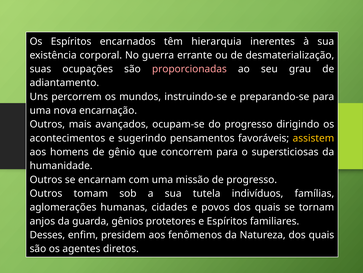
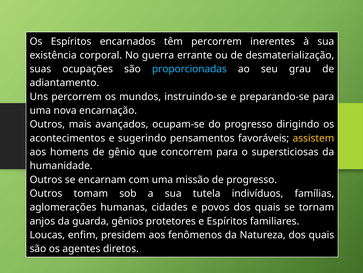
têm hierarquia: hierarquia -> percorrem (217, 41)
proporcionadas colour: pink -> light blue (189, 69)
Desses: Desses -> Loucas (47, 234)
